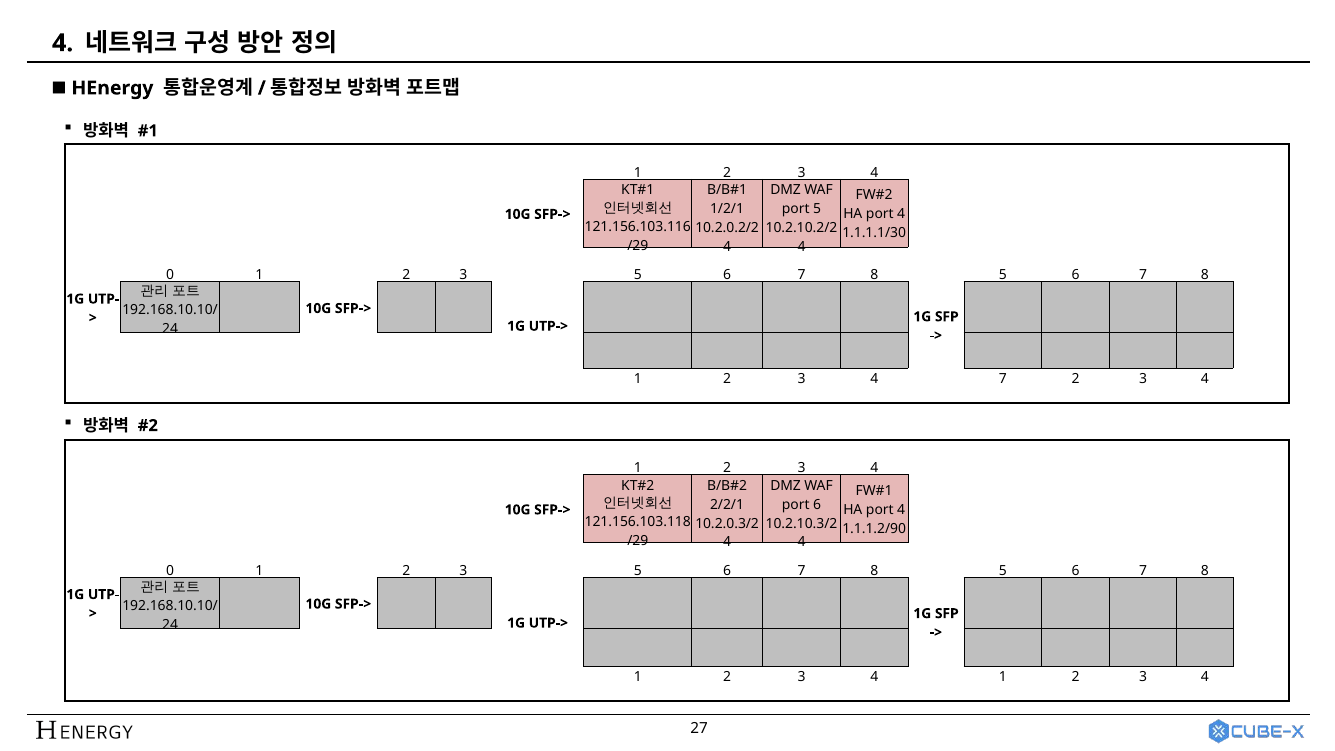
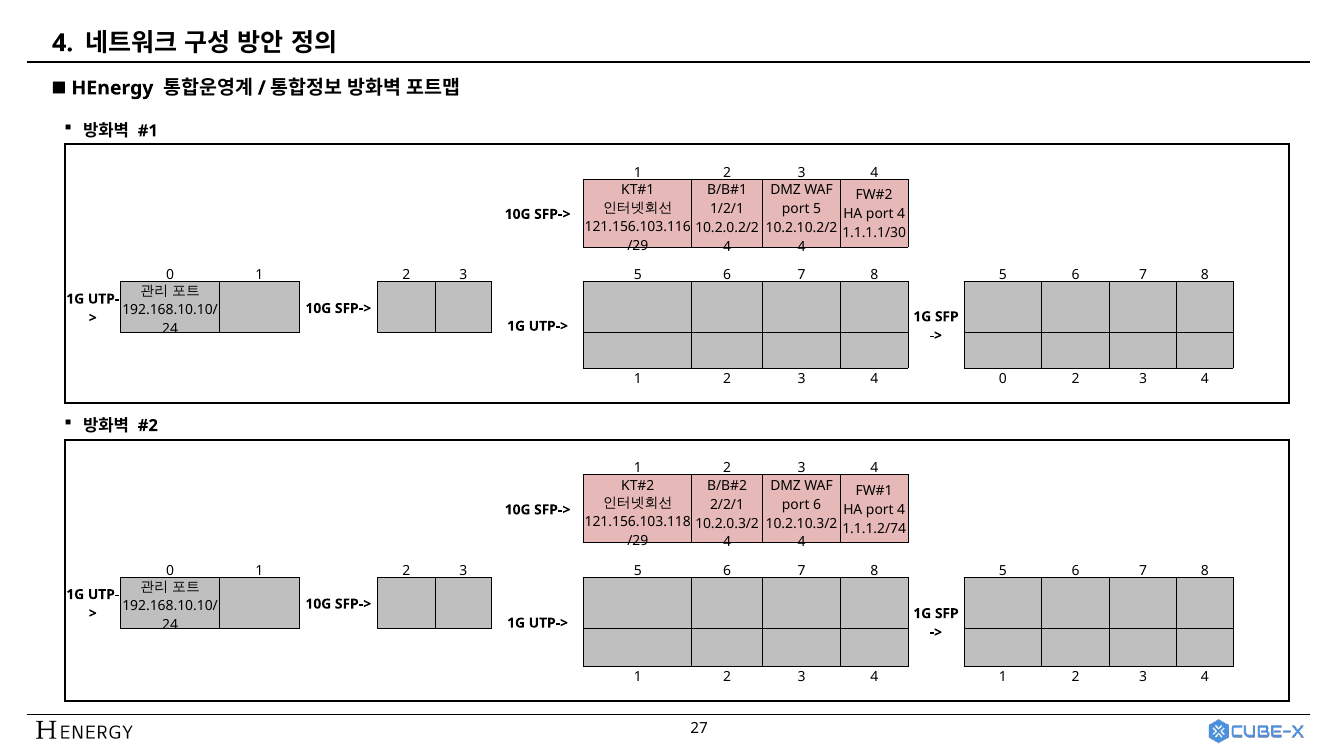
4 7: 7 -> 0 (1003, 379)
1.1.1.2/90: 1.1.1.2/90 -> 1.1.1.2/74 (874, 529)
